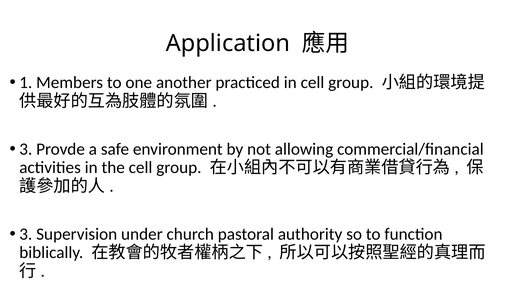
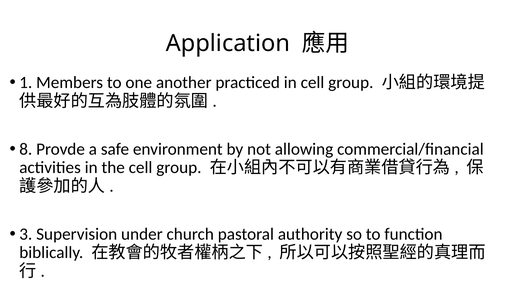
3: 3 -> 8 (26, 149)
